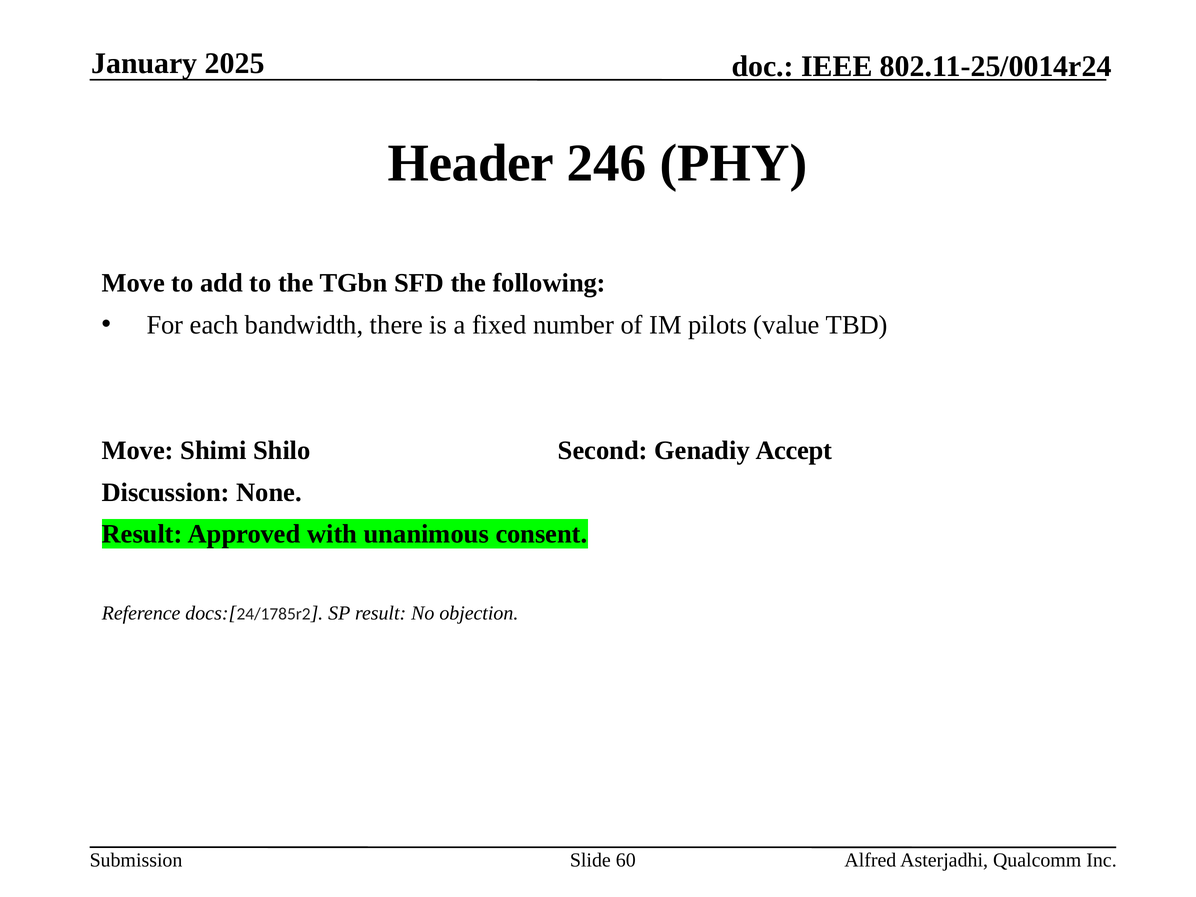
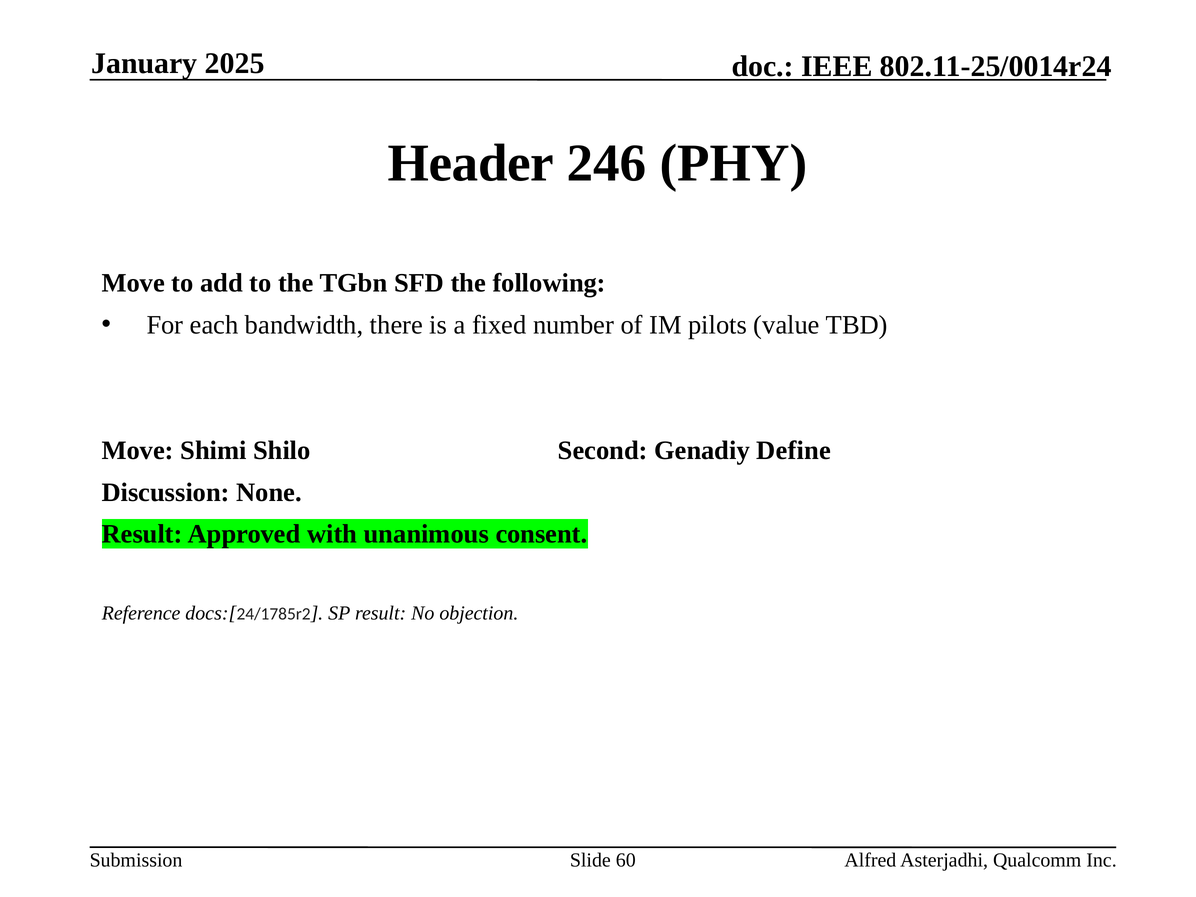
Accept: Accept -> Define (794, 450)
